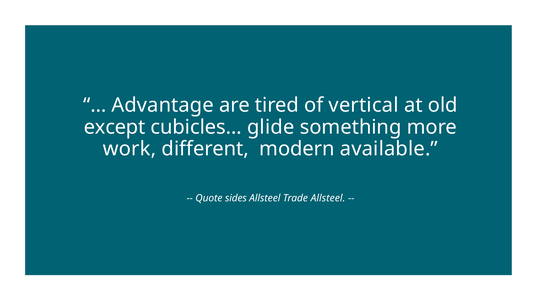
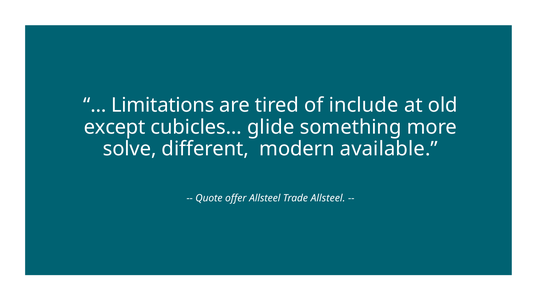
Advantage: Advantage -> Limitations (163, 105)
vertical: vertical -> include (364, 105)
work: work -> solve (130, 149)
sides: sides -> offer (236, 198)
